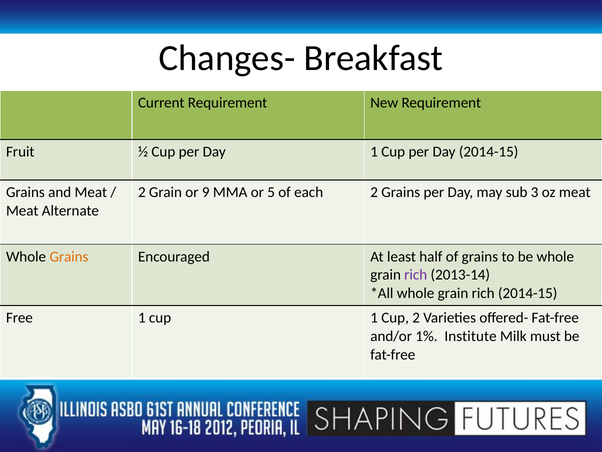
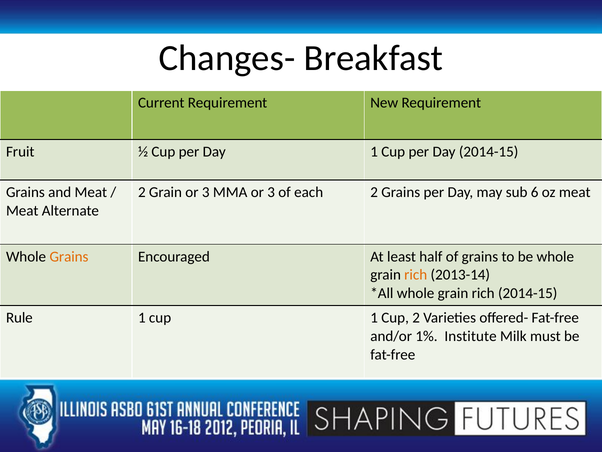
Grain or 9: 9 -> 3 (206, 192)
MMA or 5: 5 -> 3 (271, 192)
3: 3 -> 6 (535, 192)
rich colour: purple -> orange (416, 275)
Free: Free -> Rule (19, 317)
